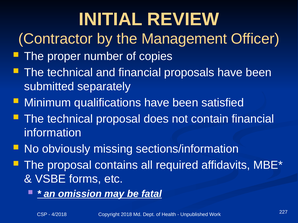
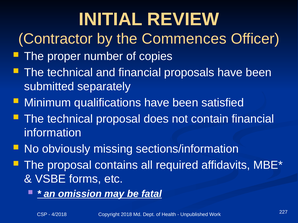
Management: Management -> Commences (184, 39)
